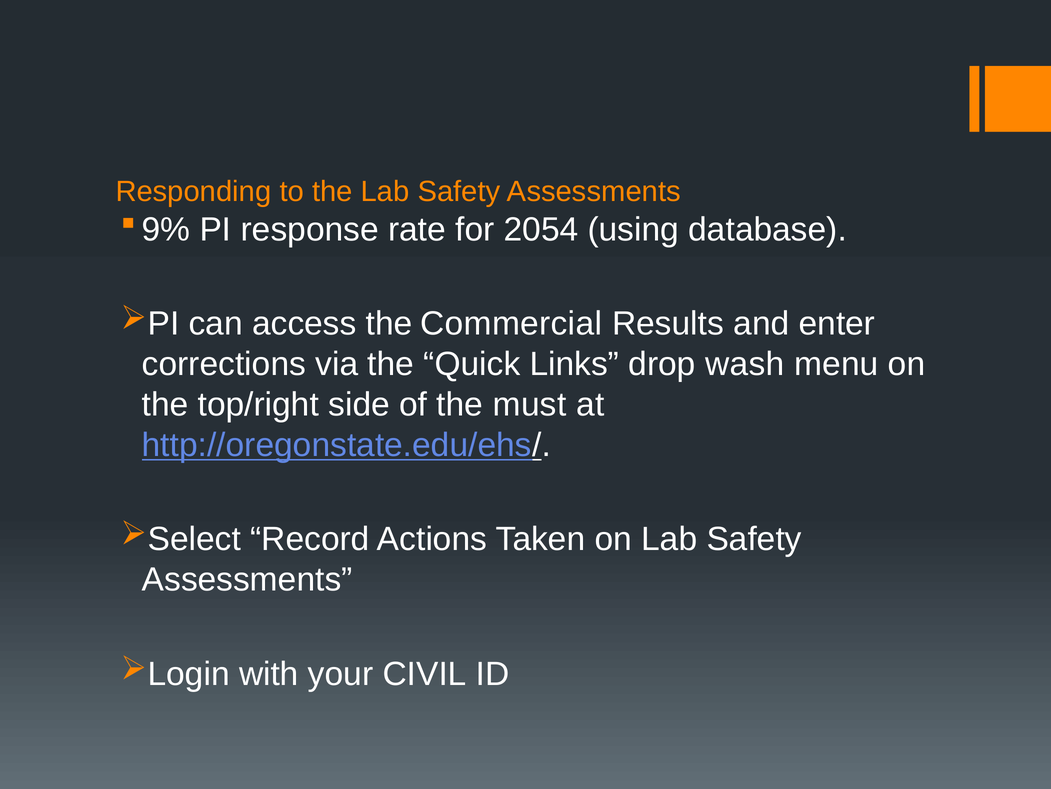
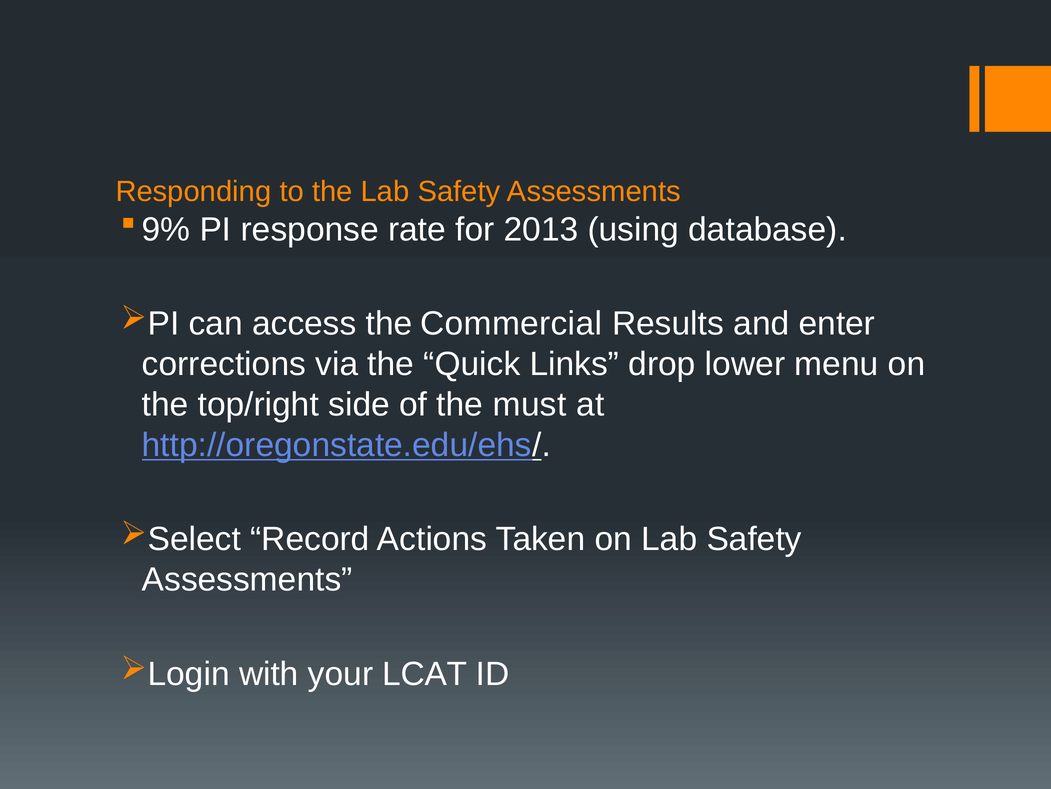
2054: 2054 -> 2013 (541, 229)
wash: wash -> lower (745, 364)
CIVIL: CIVIL -> LCAT (425, 673)
